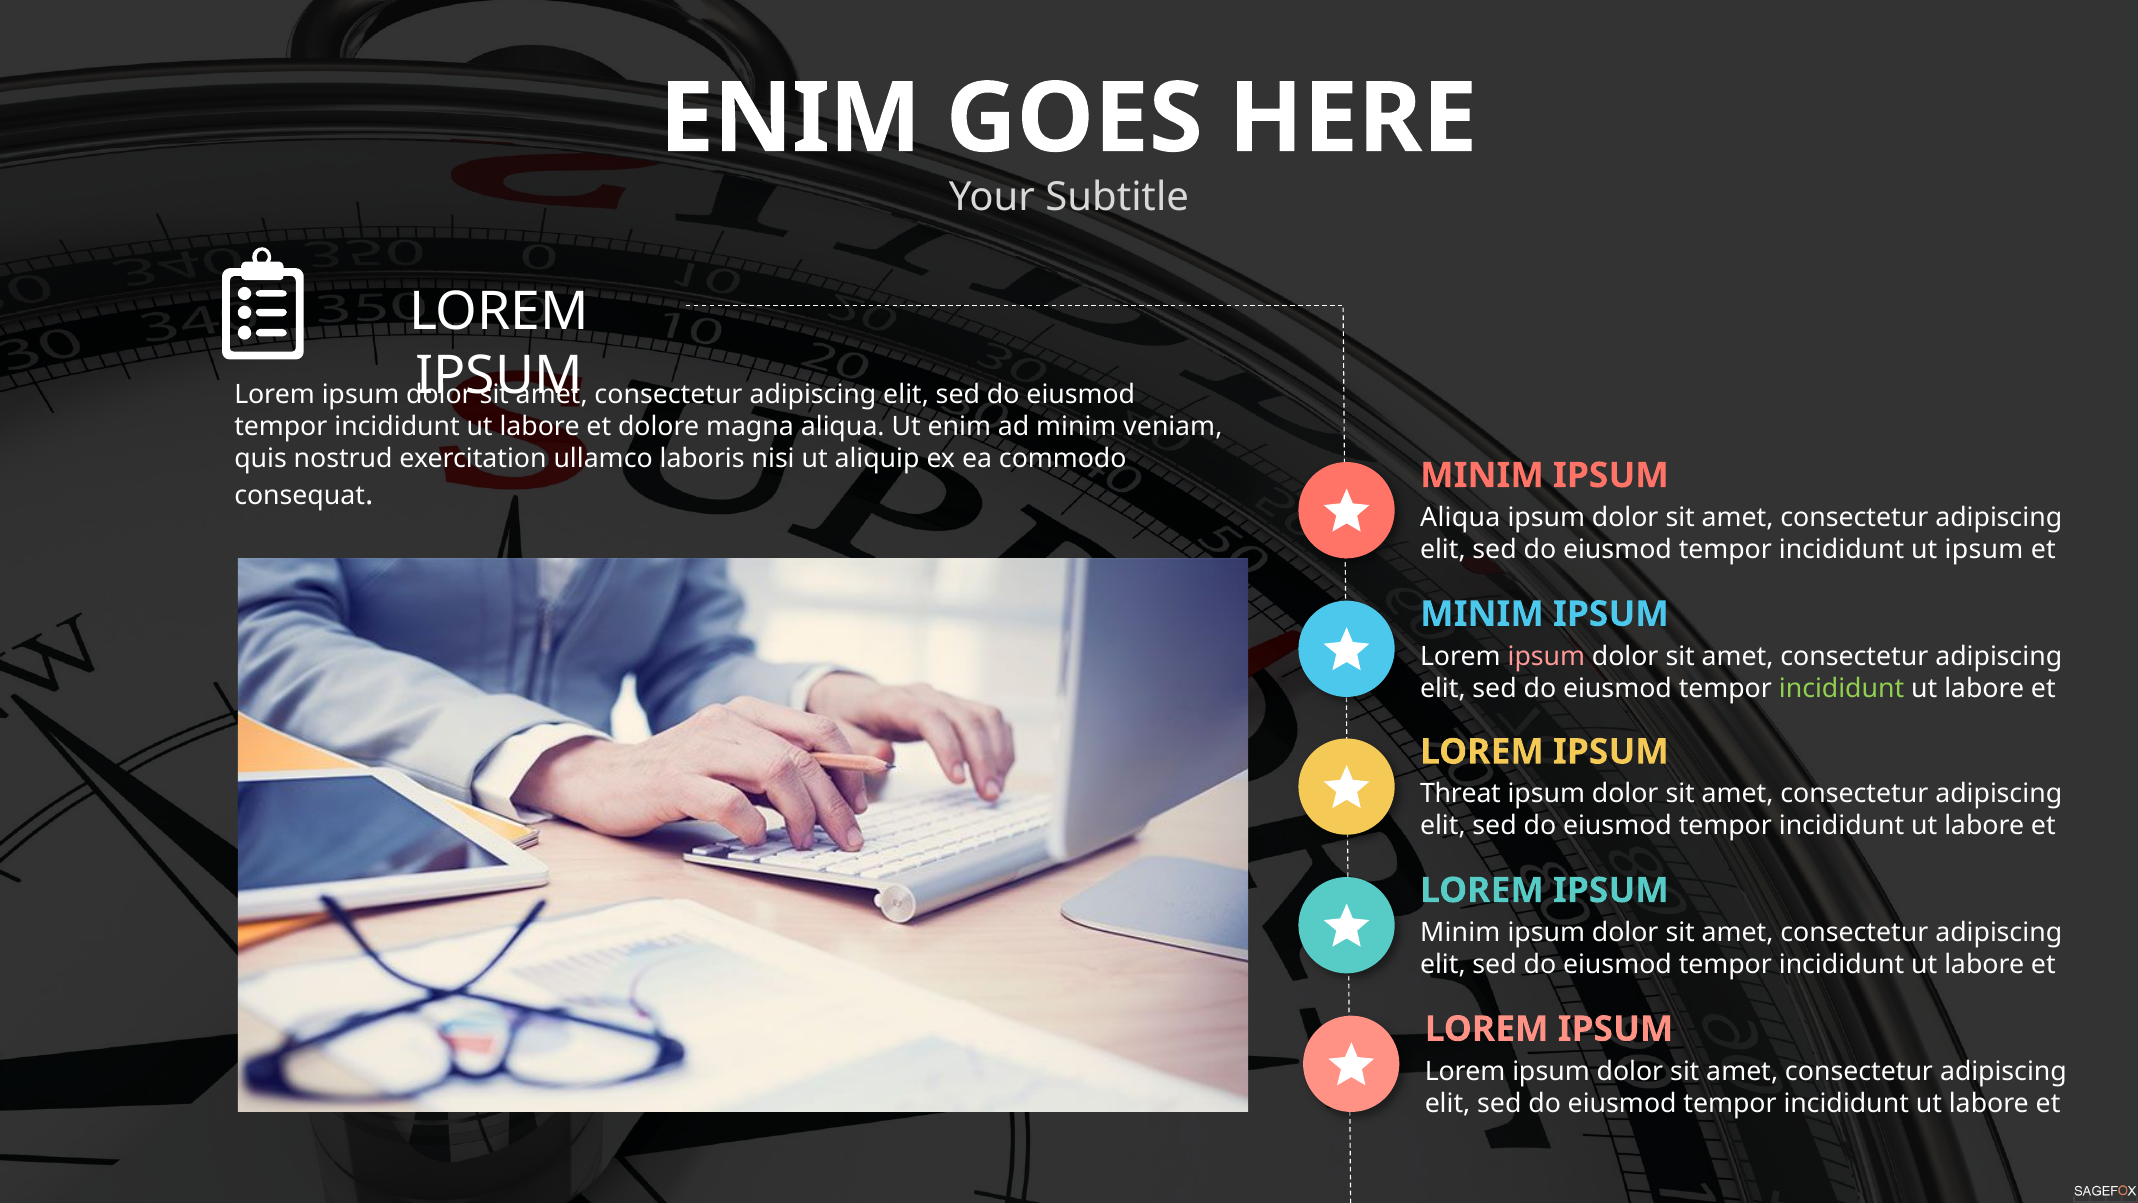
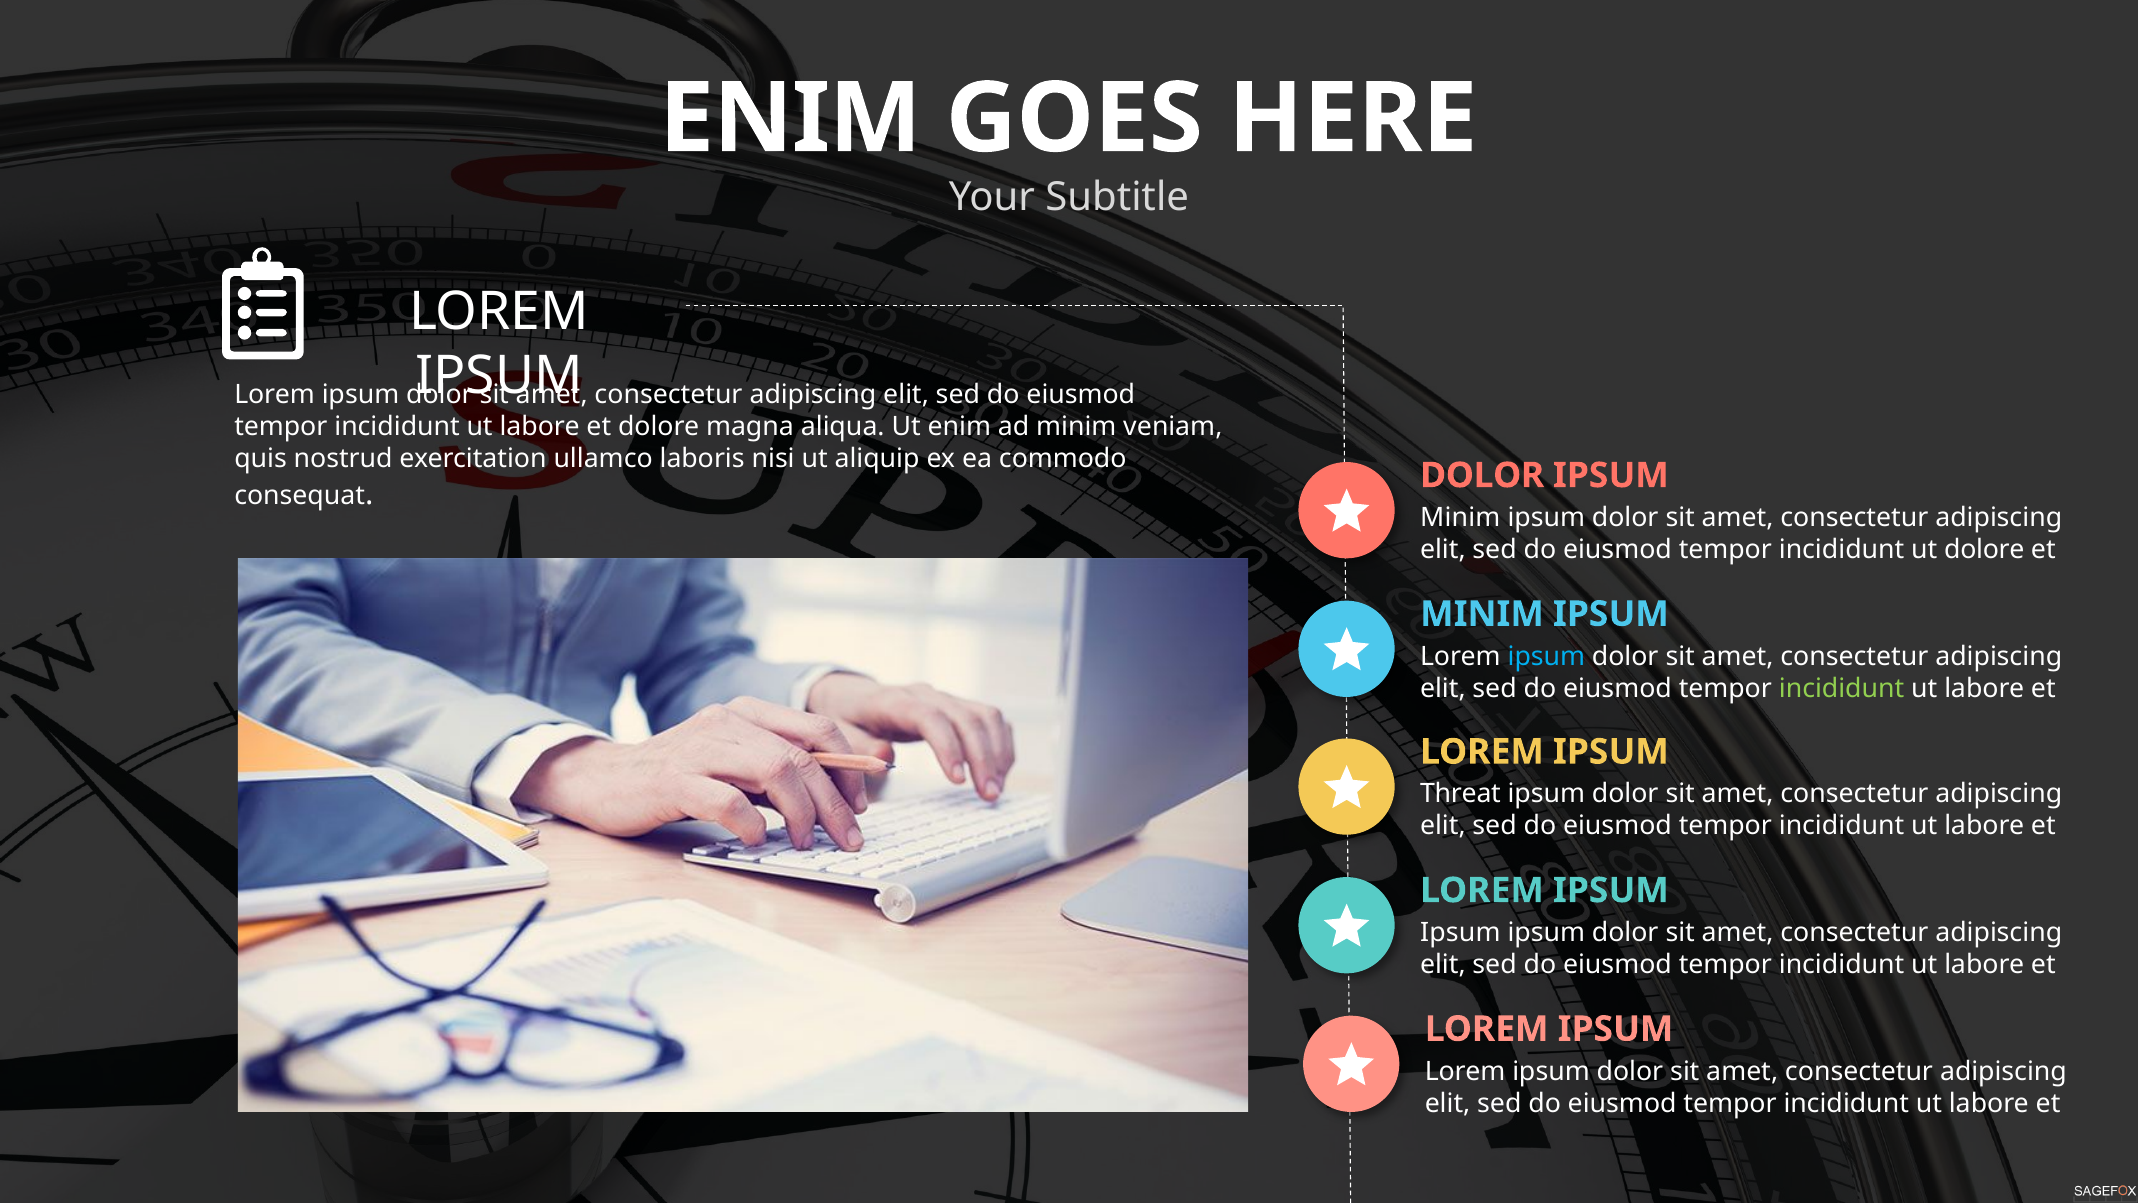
MINIM: MINIM -> DOLOR (1482, 475)
Aliqua: Aliqua -> Minim (1460, 517)
ut ipsum: ipsum -> dolore (1984, 550)
ipsum colour: pink -> light blue (1546, 656)
Minim: Minim -> Ipsum (1460, 932)
